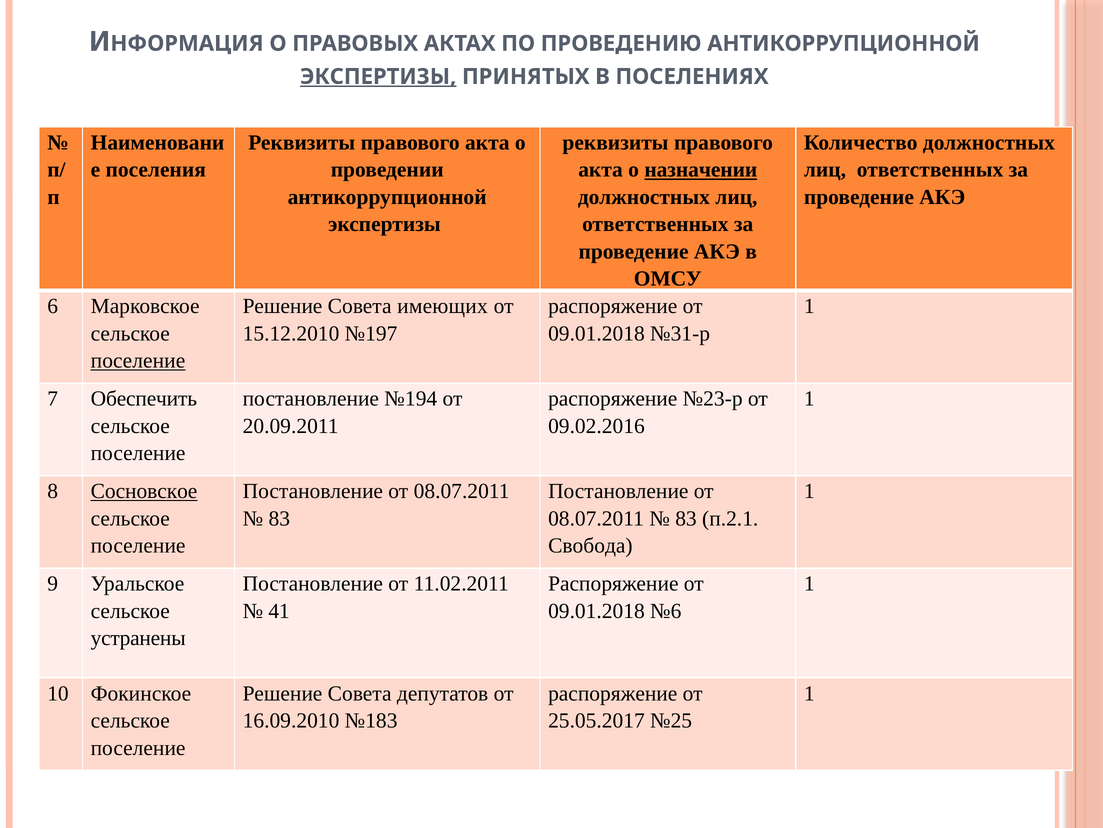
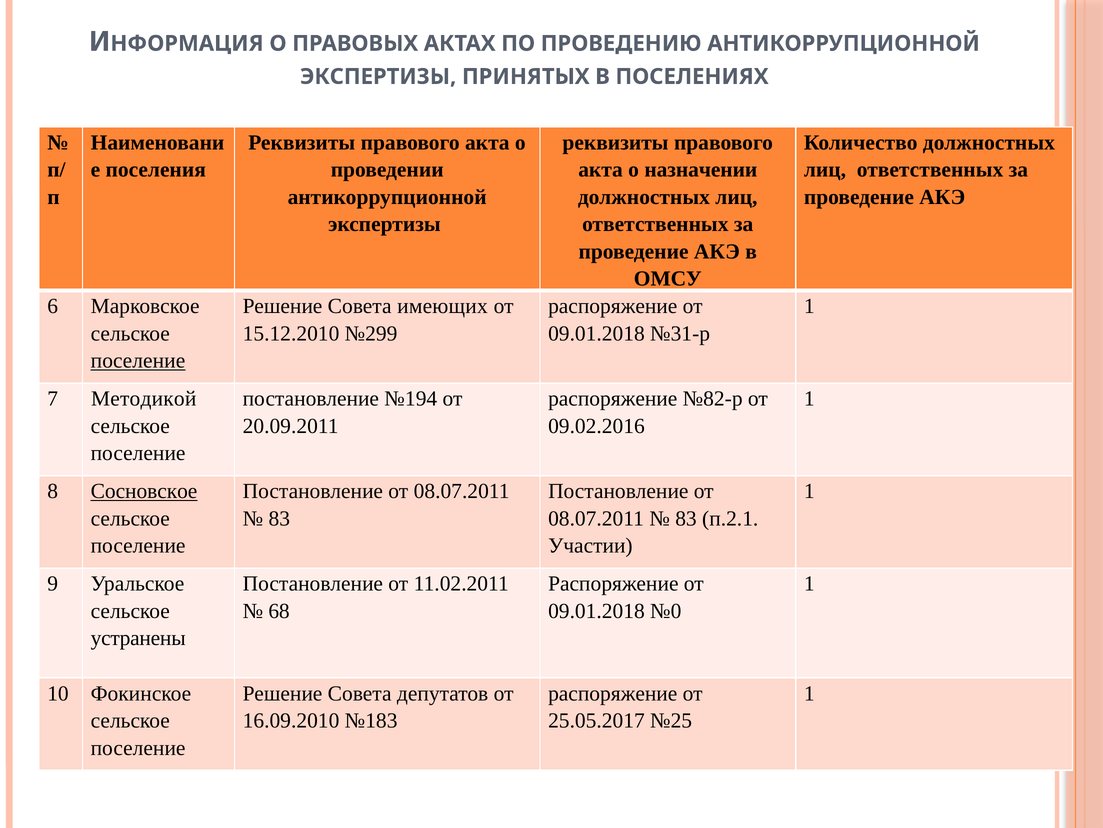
ЭКСПЕРТИЗЫ underline: present -> none (378, 77)
назначении underline: present -> none (701, 170)
№197: №197 -> №299 (371, 333)
Обеспечить: Обеспечить -> Методикой (144, 398)
№23-р: №23-р -> №82-р (713, 398)
Свобода: Свобода -> Участии (590, 545)
41: 41 -> 68 (279, 610)
№6: №6 -> №0 (666, 610)
